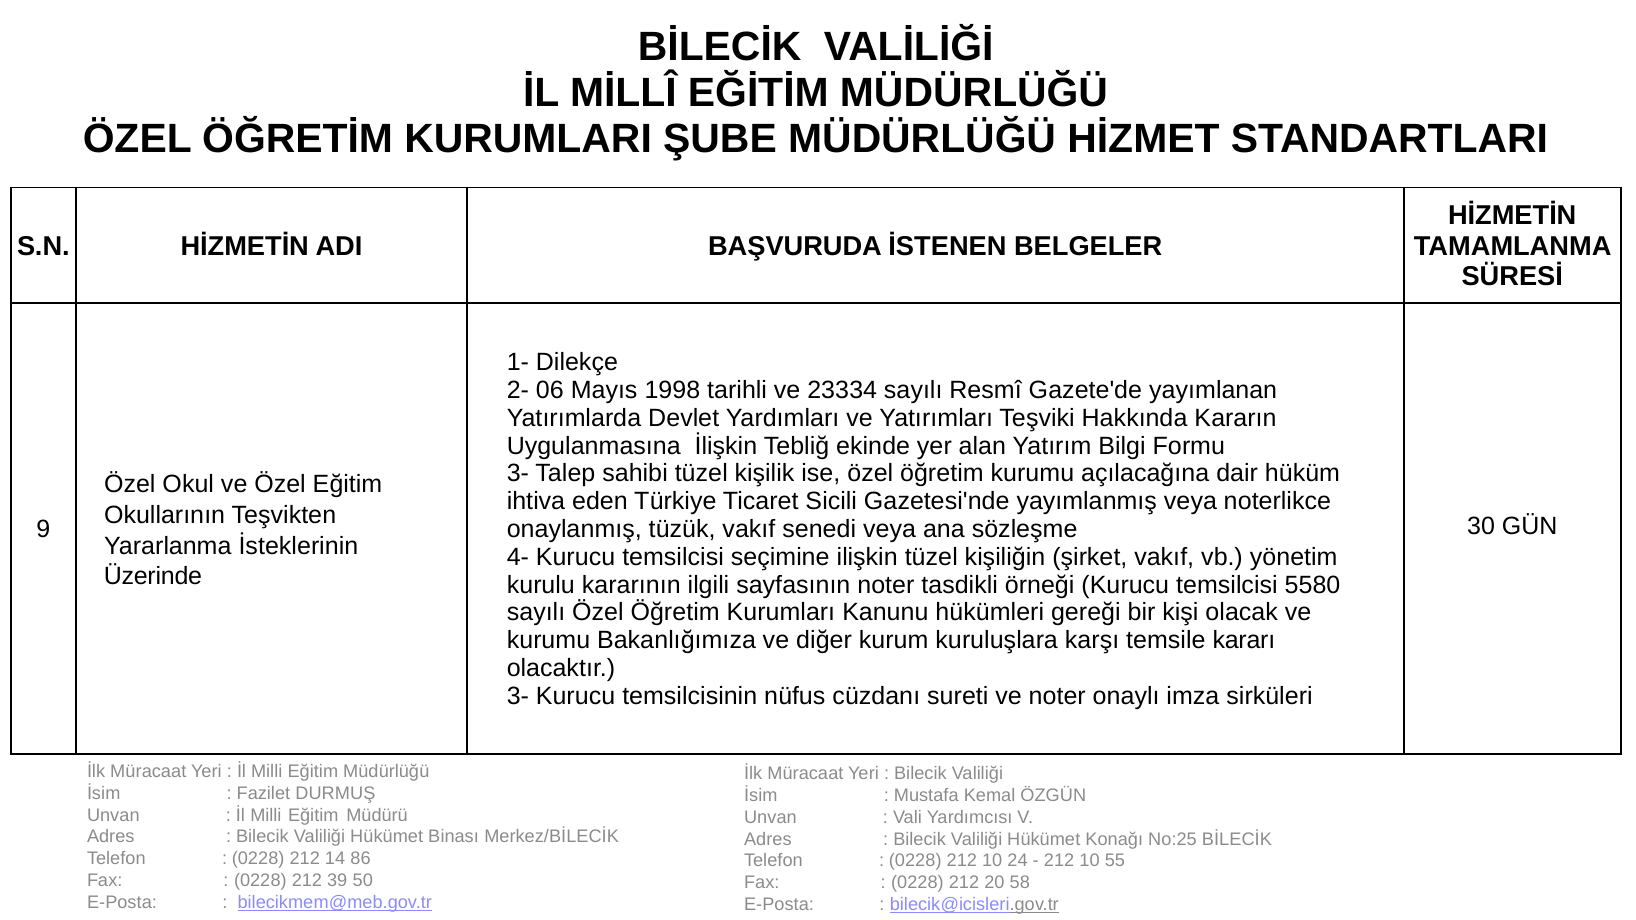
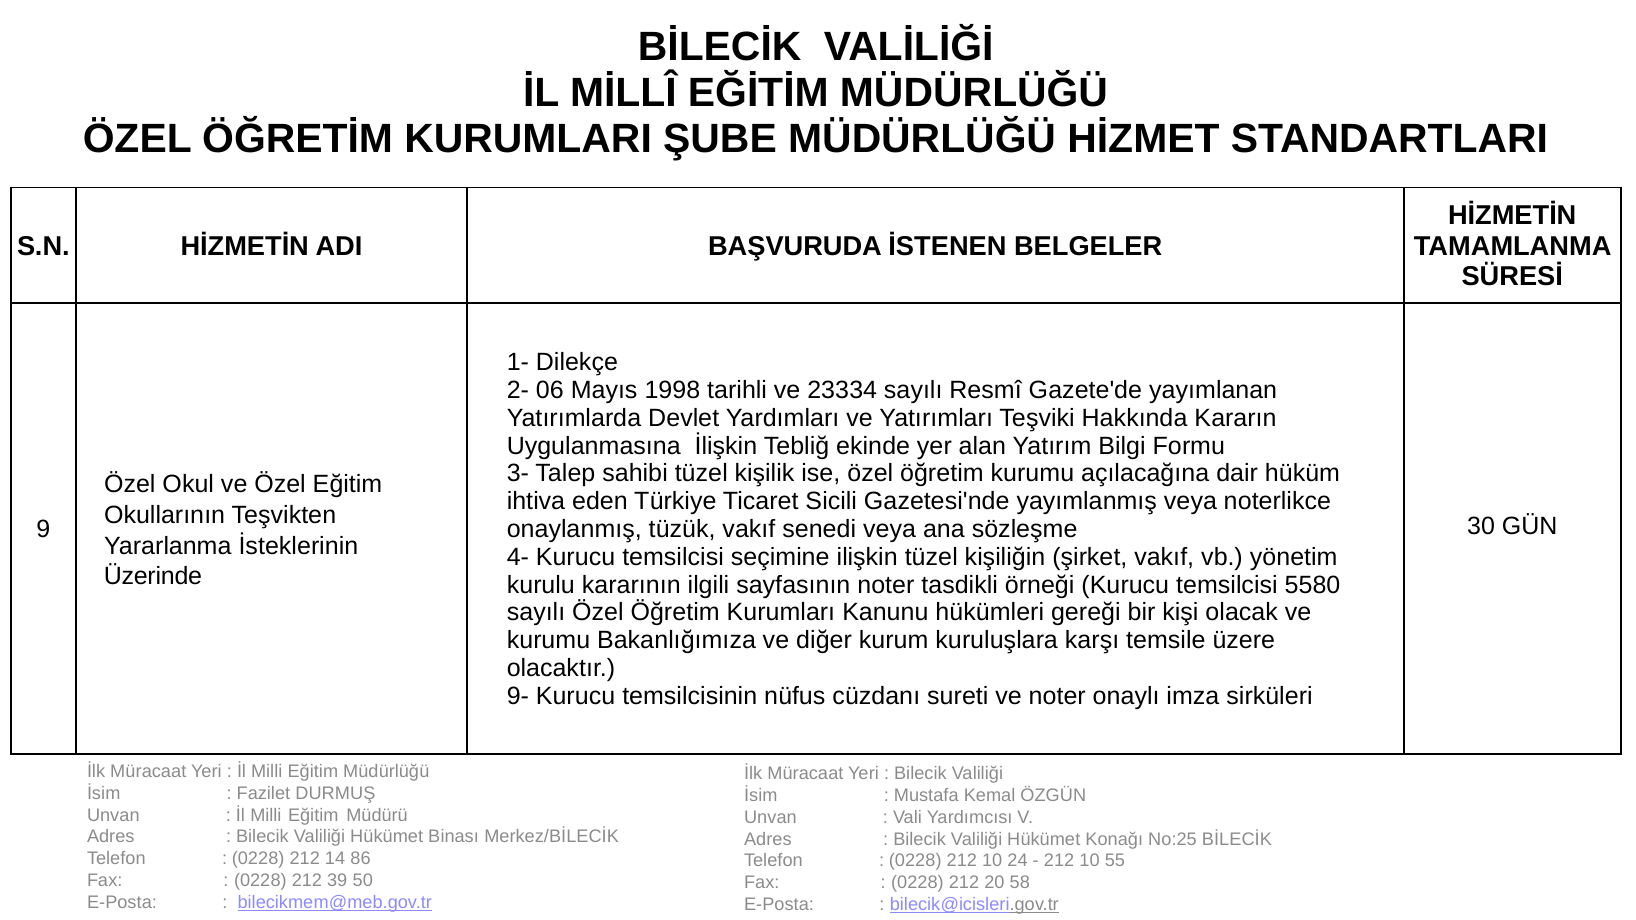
kararı: kararı -> üzere (1244, 641)
3-: 3- -> 9- (518, 696)
